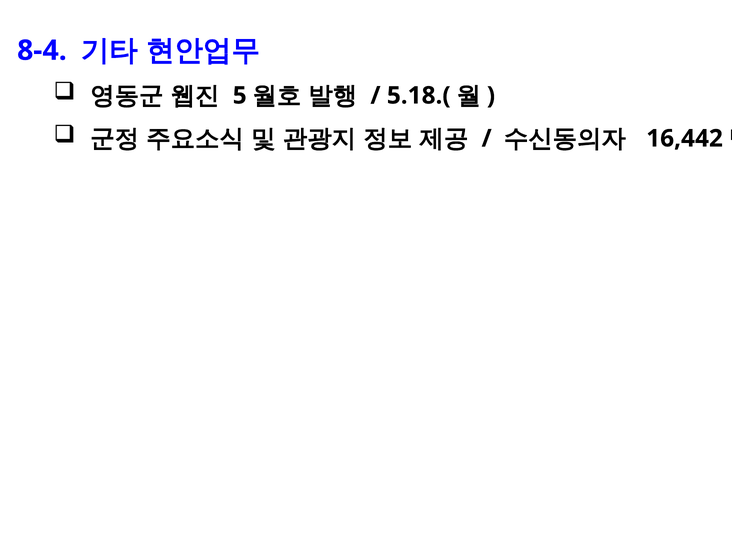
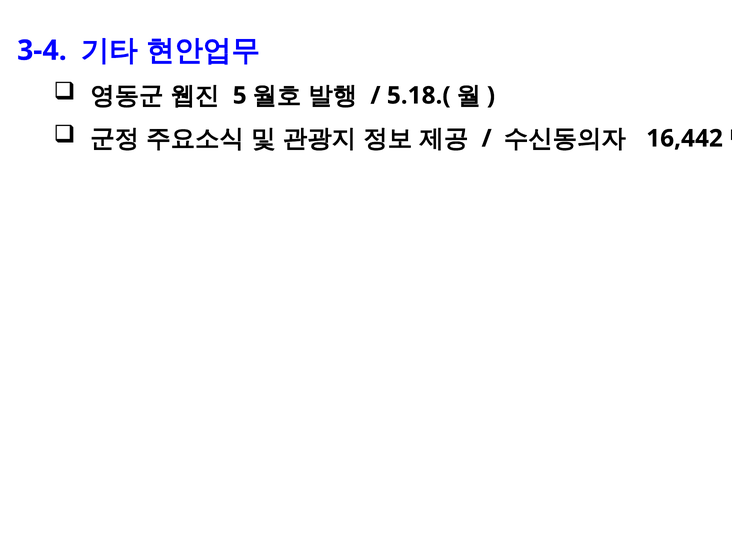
8-4: 8-4 -> 3-4 (42, 50)
